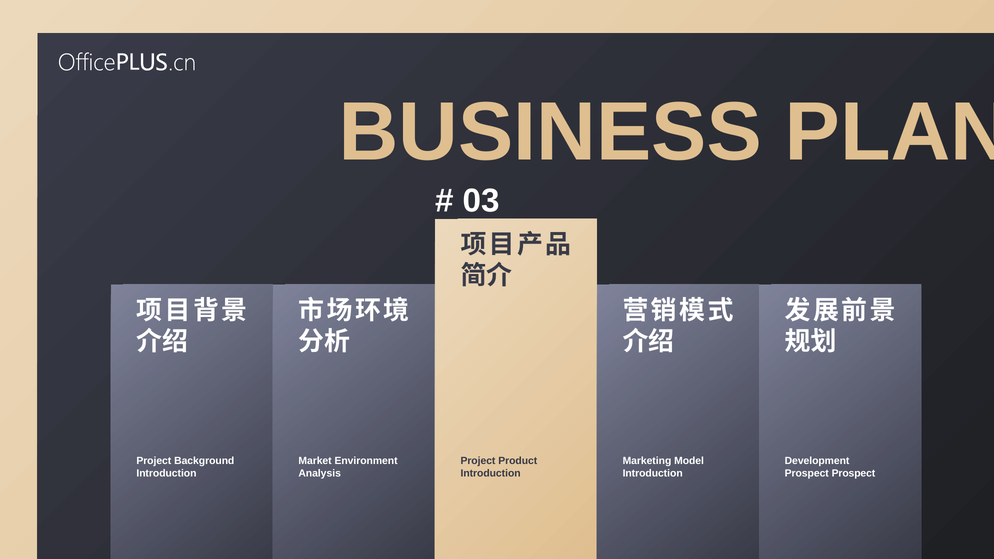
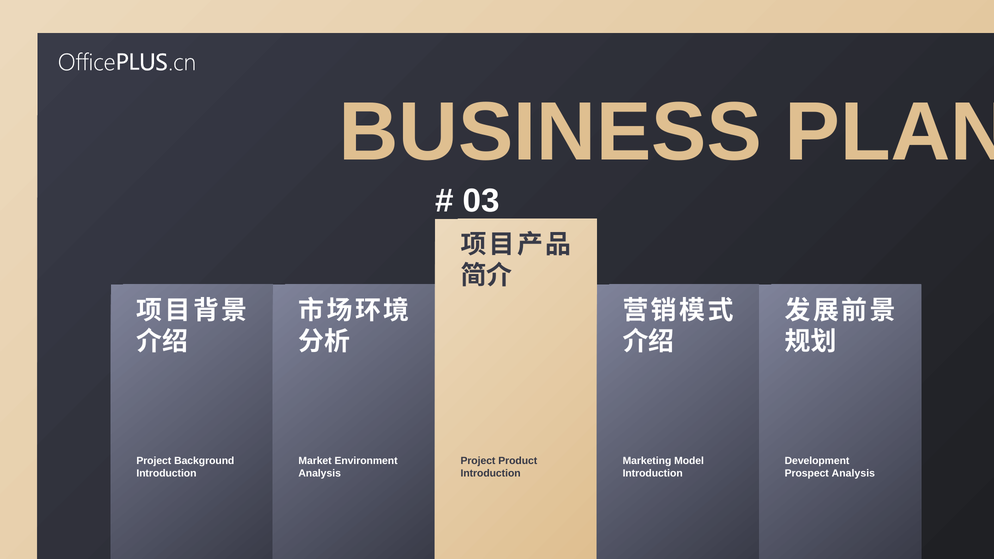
Prospect Prospect: Prospect -> Analysis (853, 474)
